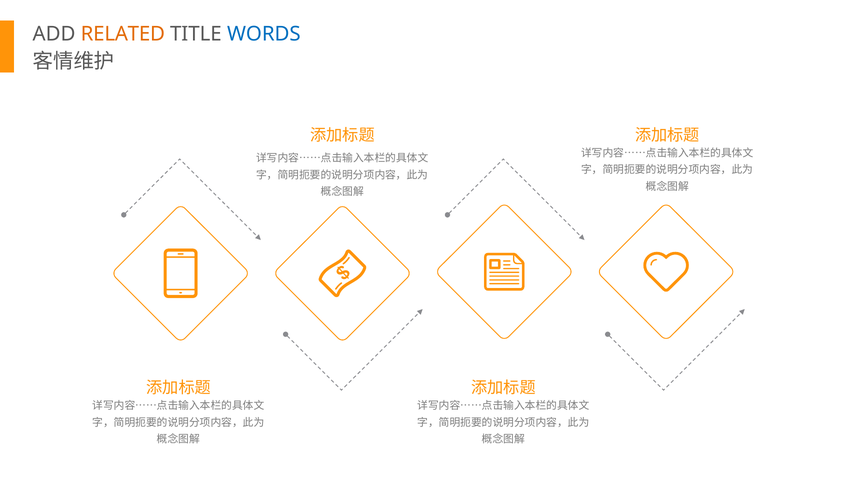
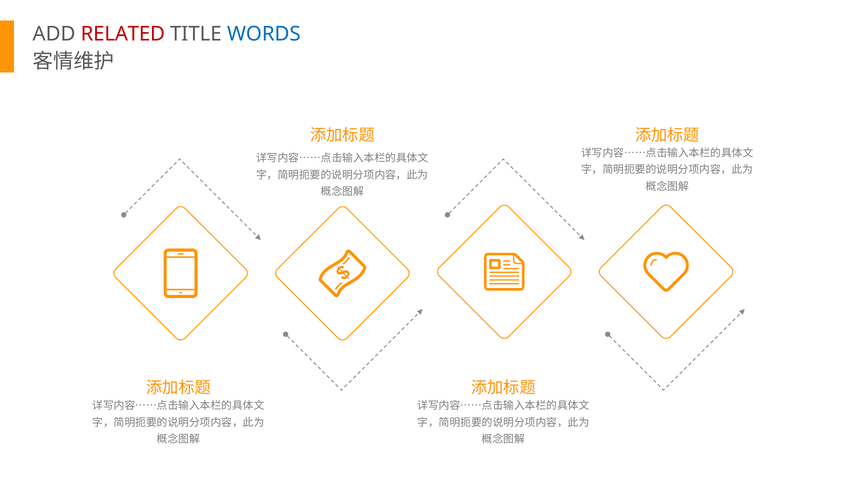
RELATED colour: orange -> red (123, 34)
